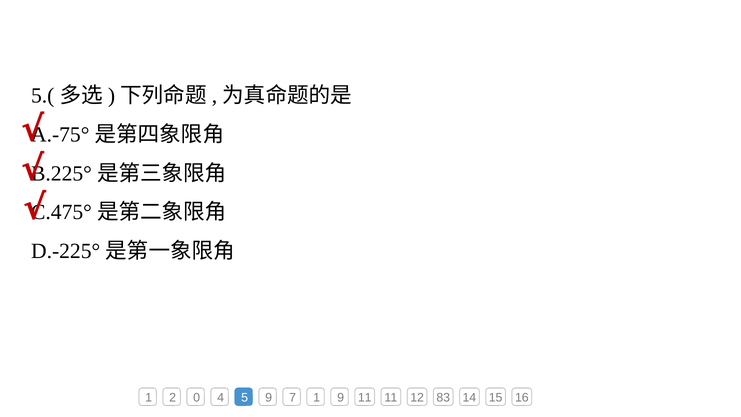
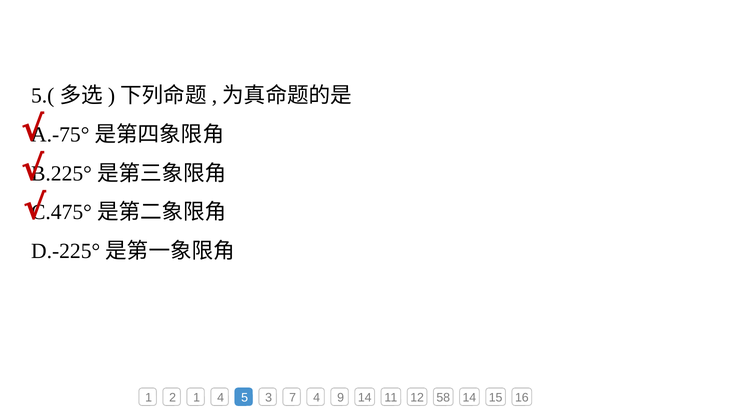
2 0: 0 -> 1 (197, 397)
5 9: 9 -> 3 (269, 397)
7 1: 1 -> 4 (317, 397)
9 11: 11 -> 14 (365, 397)
83: 83 -> 58 (443, 397)
